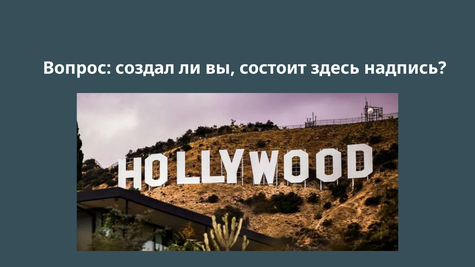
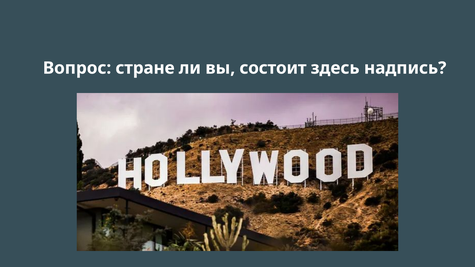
создал: создал -> стране (145, 68)
